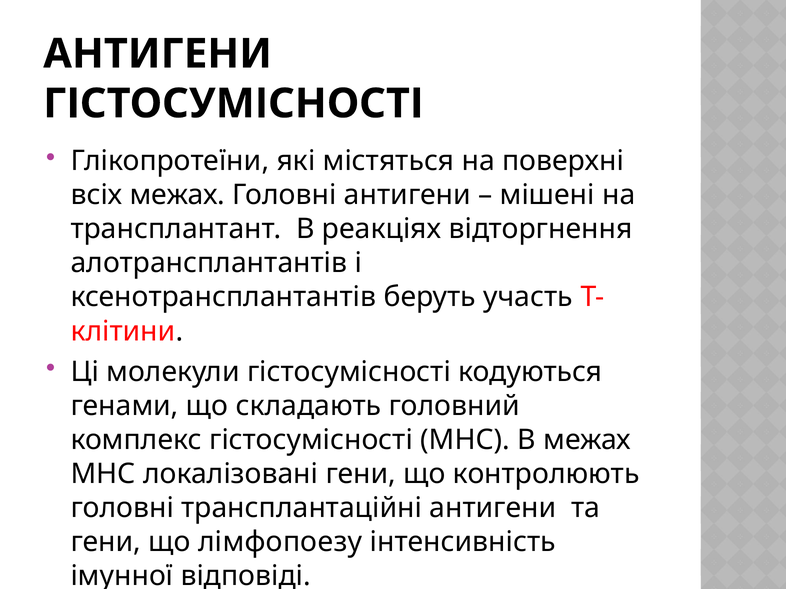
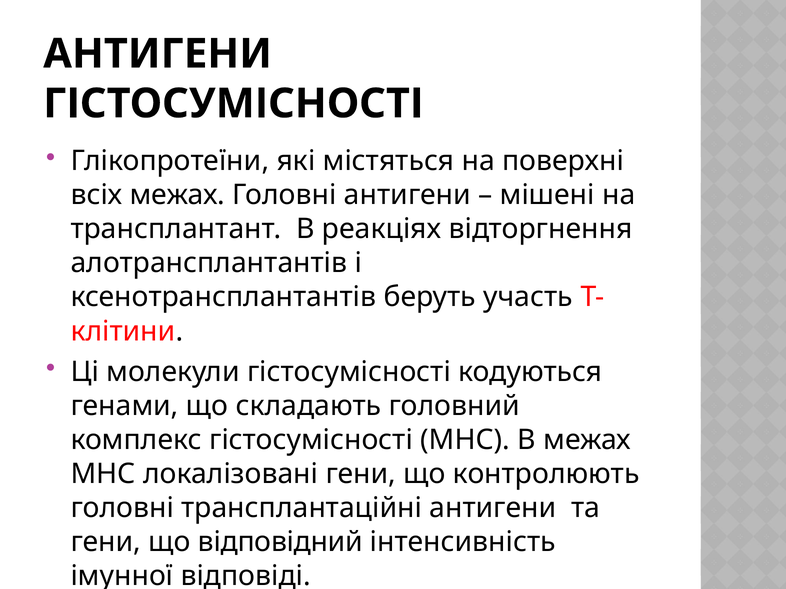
лімфопоезу: лімфопоезу -> відповідний (280, 542)
